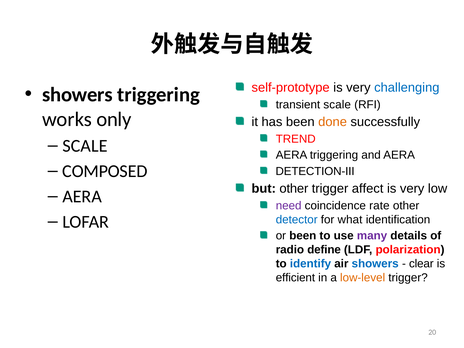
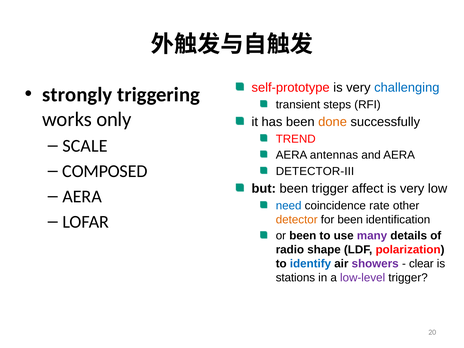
showers: showers -> strongly (77, 95)
transient scale: scale -> steps (337, 105)
AERA triggering: triggering -> antennas (334, 155)
DETECTION-III: DETECTION-III -> DETECTOR-III (315, 171)
but other: other -> been (294, 189)
need colour: purple -> blue (289, 206)
detector colour: blue -> orange (297, 220)
for what: what -> been (350, 220)
define: define -> shape (324, 250)
showers colour: blue -> purple (375, 264)
efficient: efficient -> stations (295, 278)
low-level colour: orange -> purple (363, 278)
